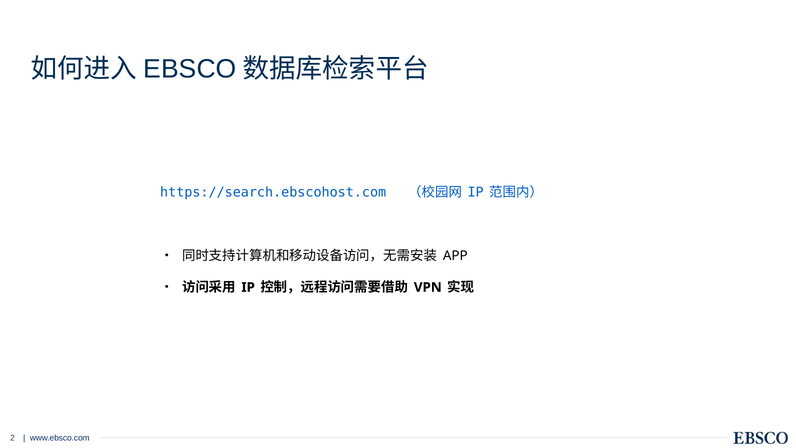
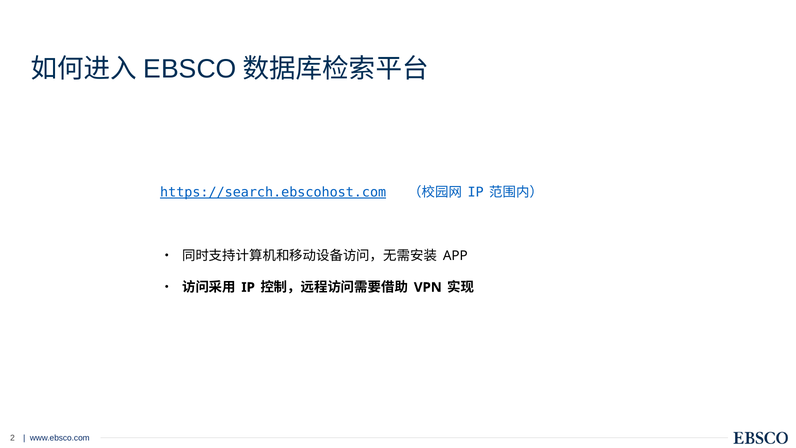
https://search.ebscohost.com underline: none -> present (273, 192)
